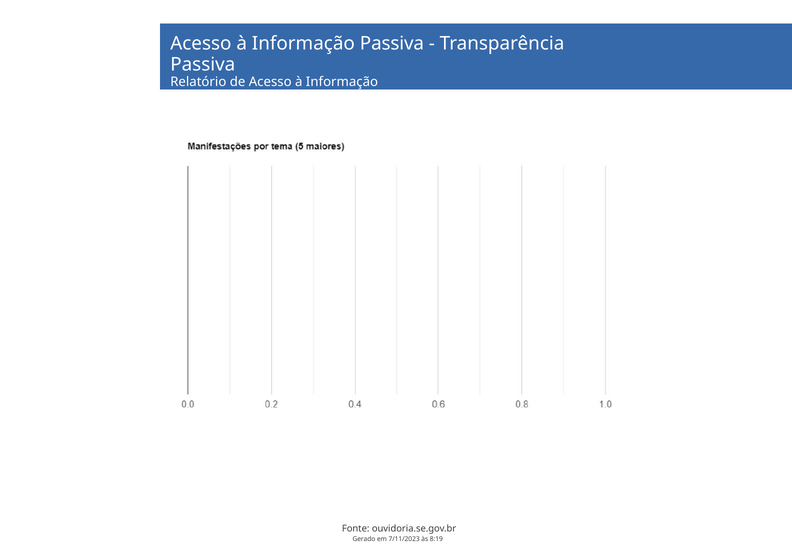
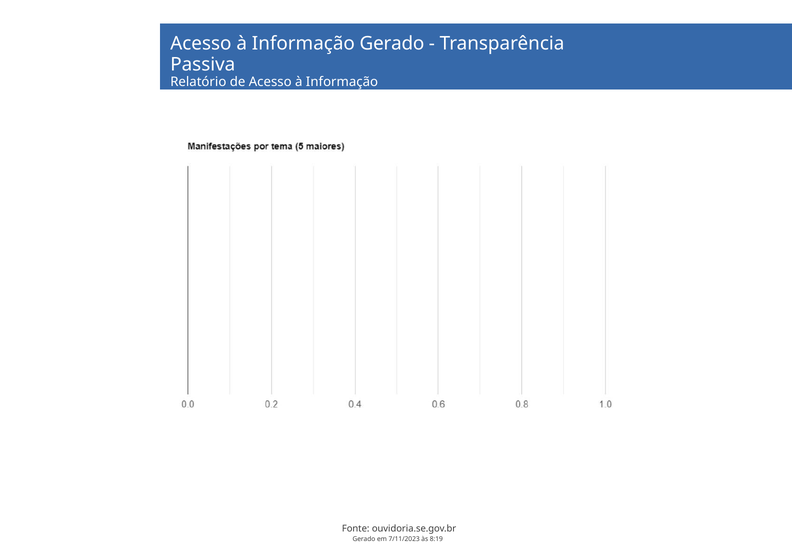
Informação Passiva: Passiva -> Gerado (392, 44)
